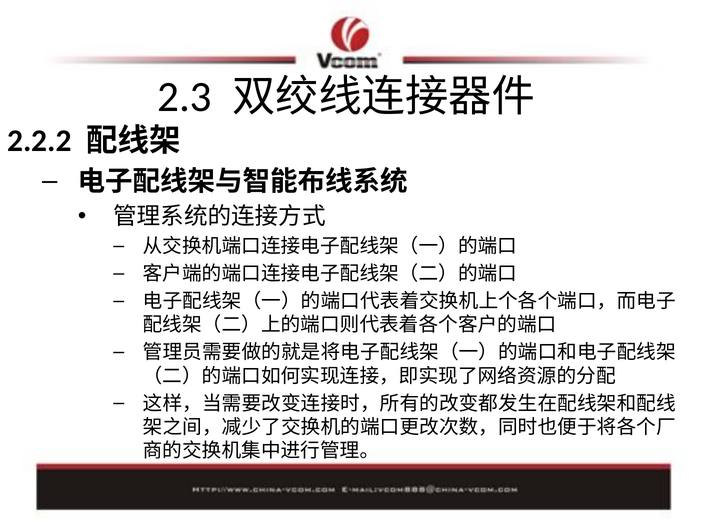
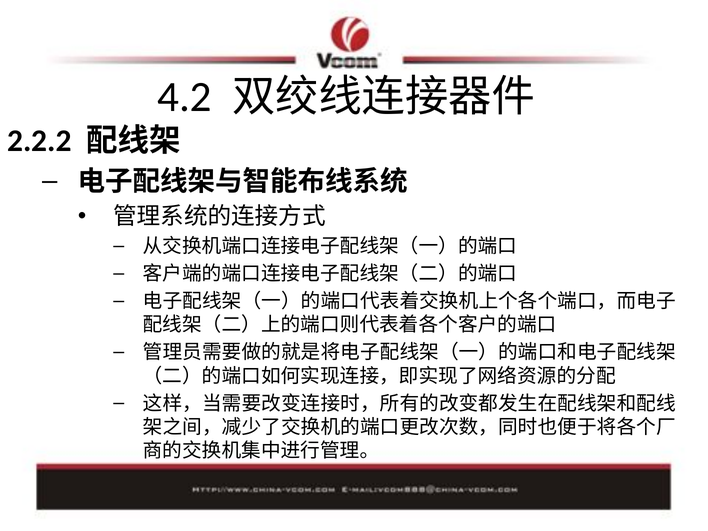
2.3: 2.3 -> 4.2 (185, 97)
